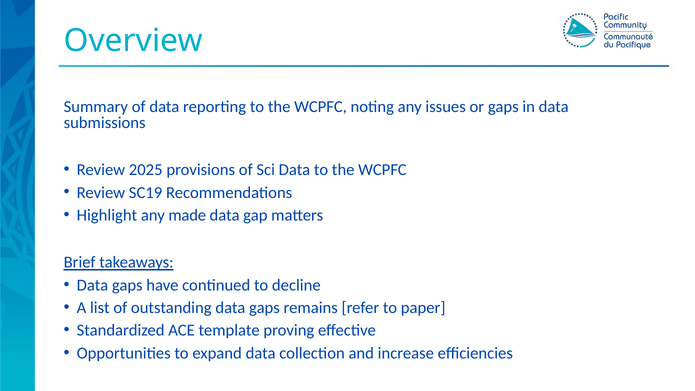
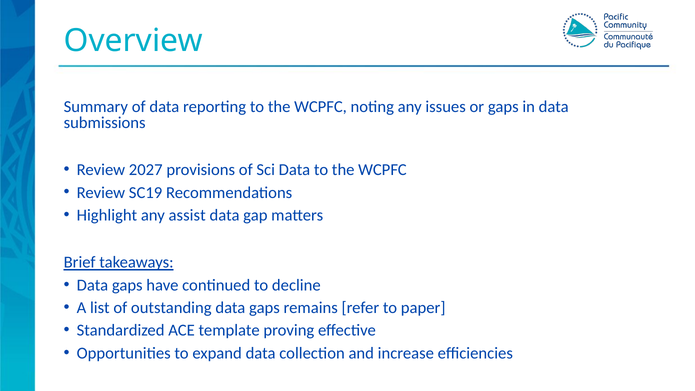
2025: 2025 -> 2027 (146, 170)
made: made -> assist (187, 215)
